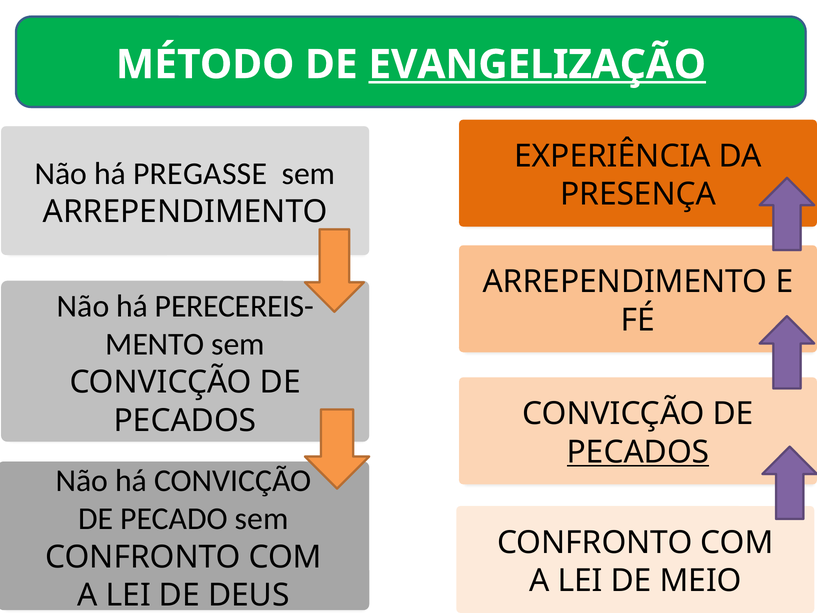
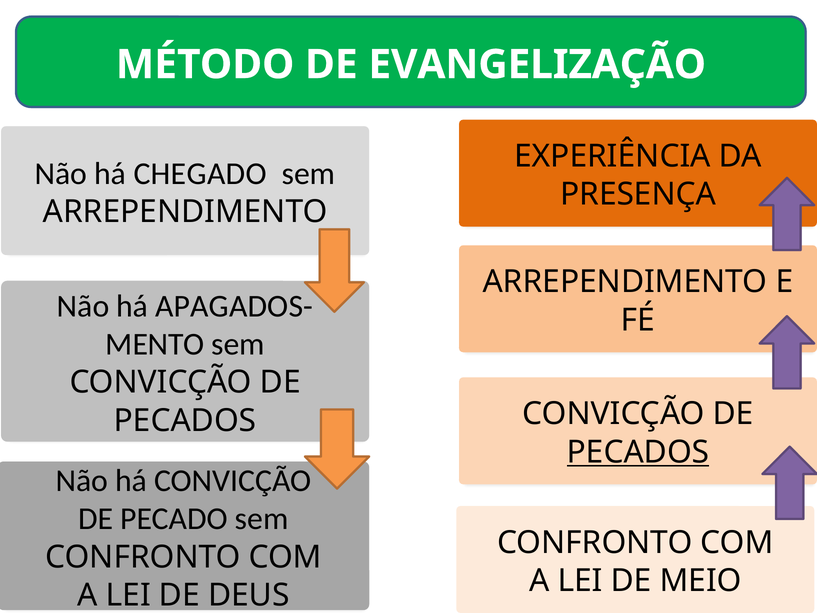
EVANGELIZAÇÃO underline: present -> none (537, 65)
PREGASSE: PREGASSE -> CHEGADO (200, 174)
PERECEREIS-: PERECEREIS- -> APAGADOS- (234, 306)
